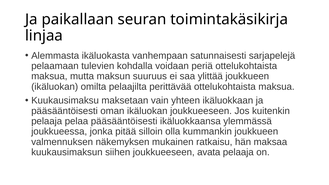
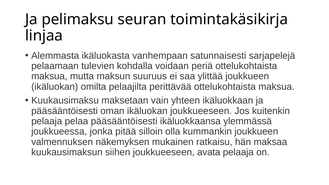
paikallaan: paikallaan -> pelimaksu (78, 19)
